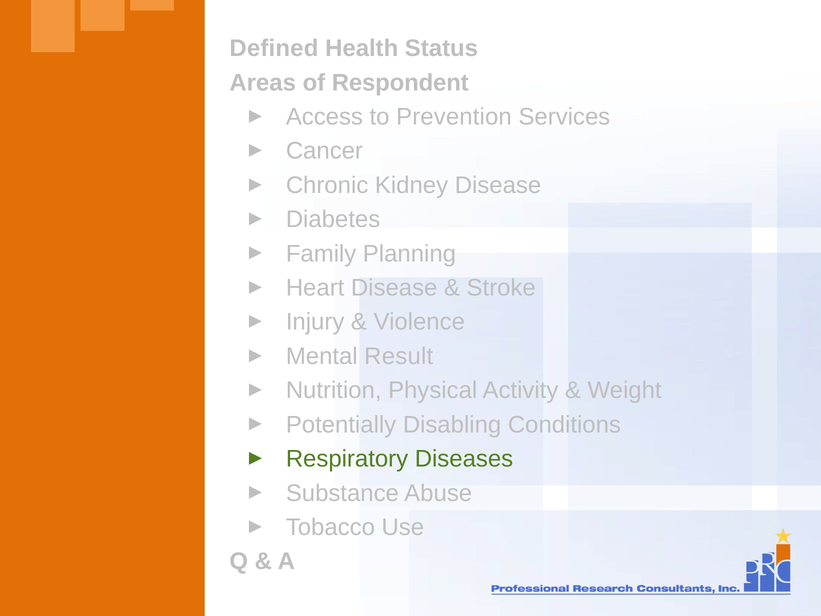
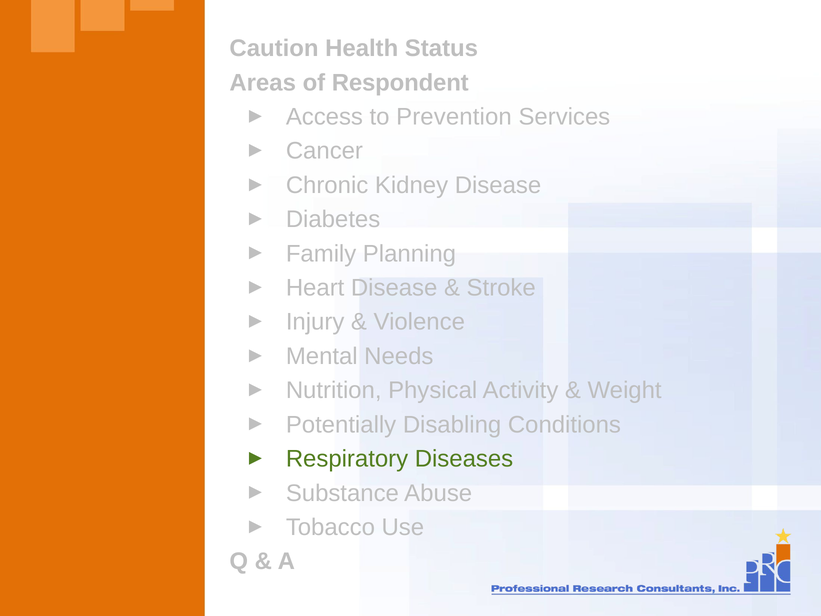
Defined: Defined -> Caution (274, 48)
Result: Result -> Needs (399, 356)
